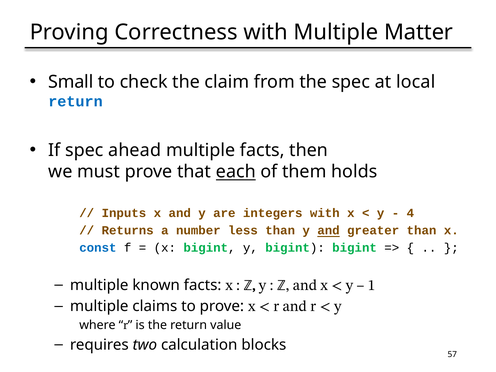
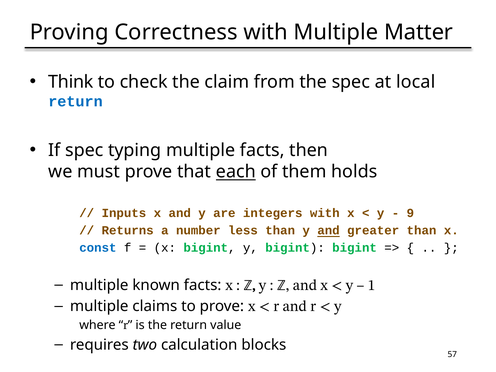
Small: Small -> Think (71, 82)
ahead: ahead -> typing (135, 150)
4: 4 -> 9 (410, 213)
